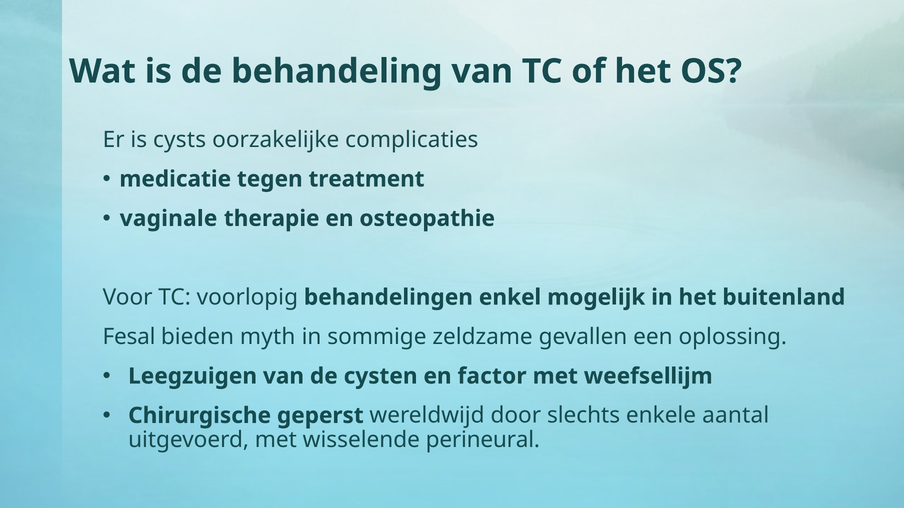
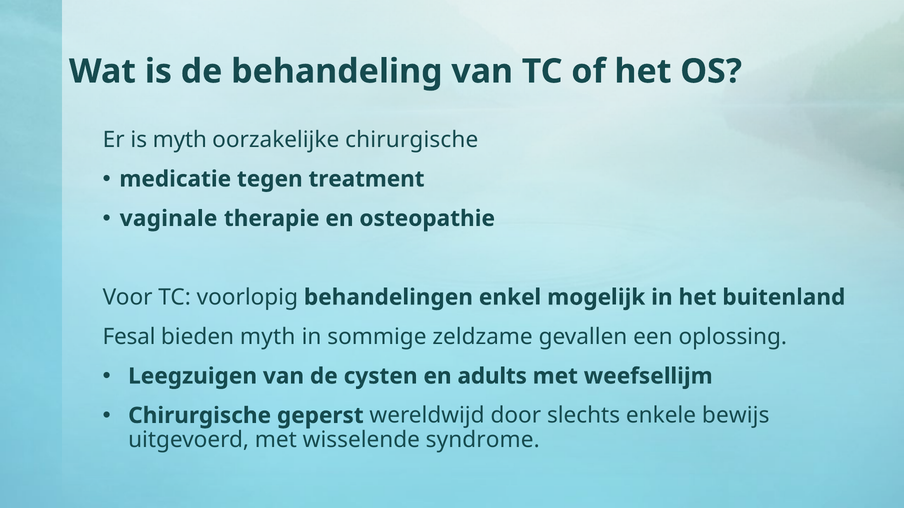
is cysts: cysts -> myth (180, 140)
oorzakelijke complicaties: complicaties -> chirurgische (412, 140)
factor: factor -> adults (492, 377)
aantal: aantal -> bewijs (736, 416)
perineural: perineural -> syndrome (483, 440)
